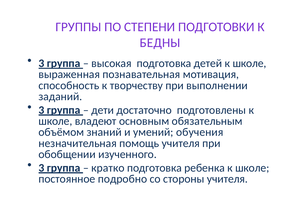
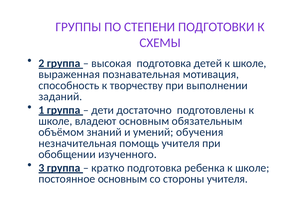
БЕДНЫ: БЕДНЫ -> СХЕМЫ (160, 43)
3: 3 -> 2 (41, 63)
3: 3 -> 1 (41, 110)
постоянное подробно: подробно -> основным (123, 179)
